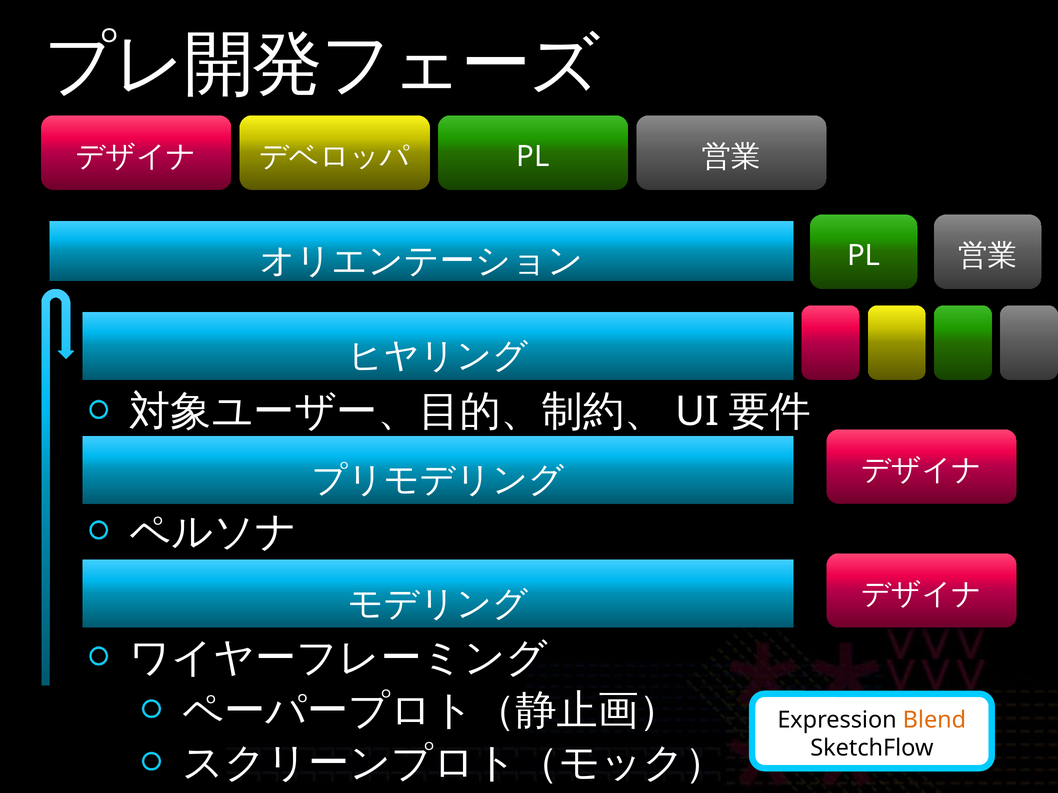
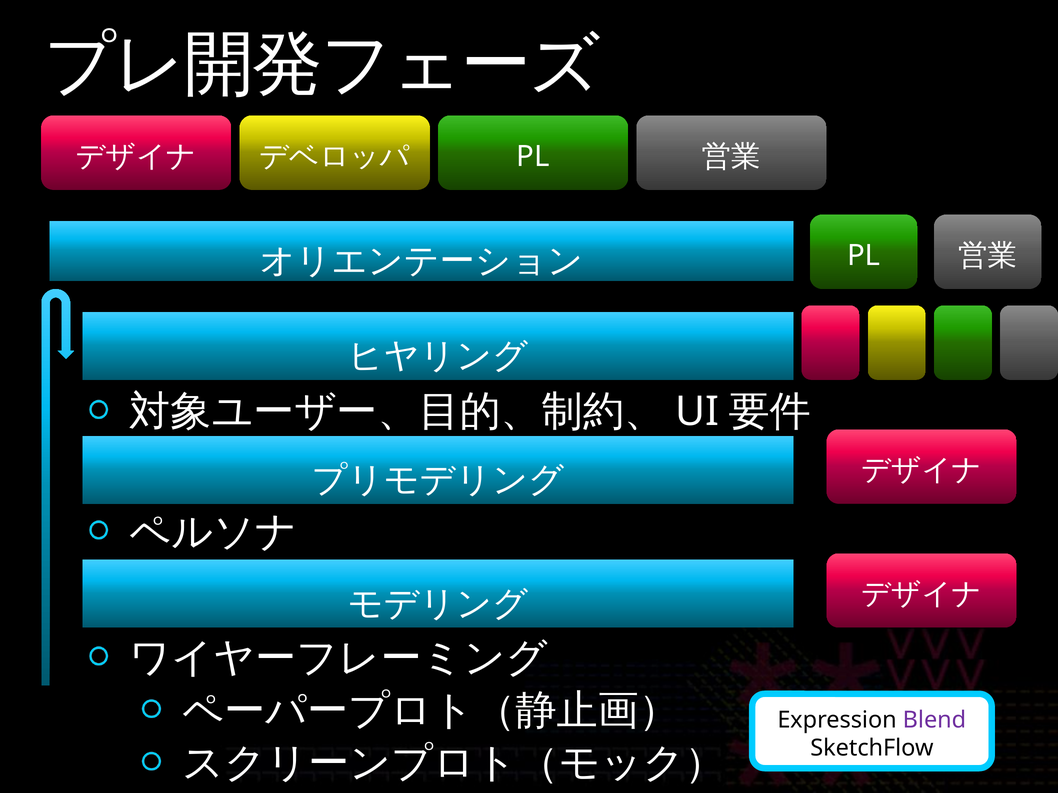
Blend colour: orange -> purple (934, 721)
